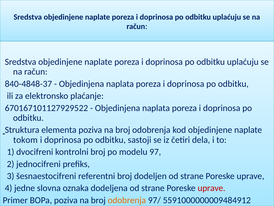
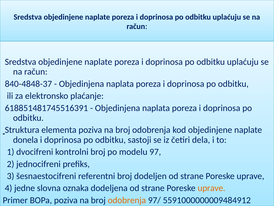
670167101127929522: 670167101127929522 -> 618851481745516391 (46, 108)
tokom: tokom -> donela (26, 140)
uprave colour: red -> orange (211, 188)
